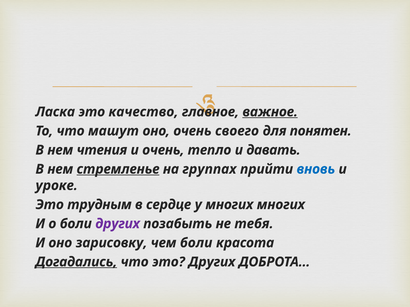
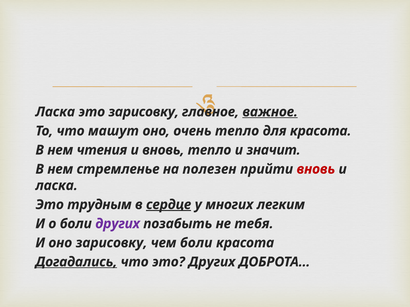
это качество: качество -> зарисовку (144, 112)
очень своего: своего -> тепло (237, 131)
для понятен: понятен -> красота (321, 131)
и очень: очень -> вновь (163, 150)
давать: давать -> значит (273, 150)
стремленье underline: present -> none (118, 169)
группах: группах -> полезен (209, 169)
вновь colour: blue -> red (316, 169)
уроке: уроке -> ласка (57, 186)
сердце underline: none -> present (169, 205)
многих многих: многих -> легким (281, 205)
